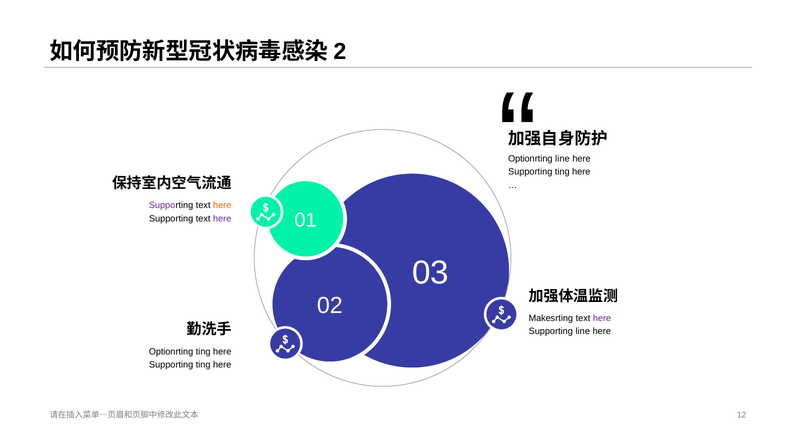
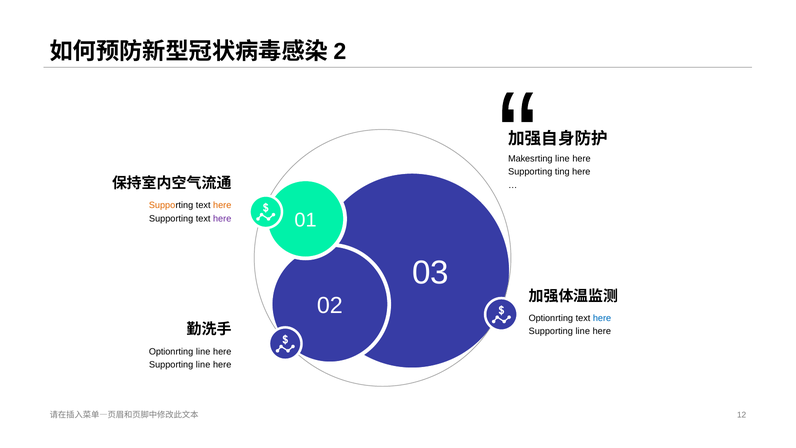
Option: Option -> Makes (521, 159)
Suppo colour: purple -> orange (162, 205)
Makes: Makes -> Option (542, 318)
here colour: purple -> blue (602, 318)
ting: ting -> line (203, 351)
ting: ting -> line (203, 365)
